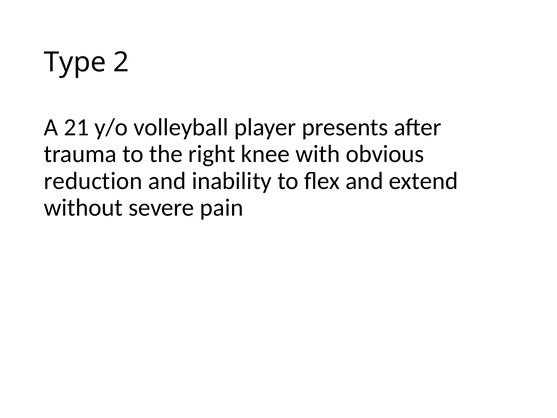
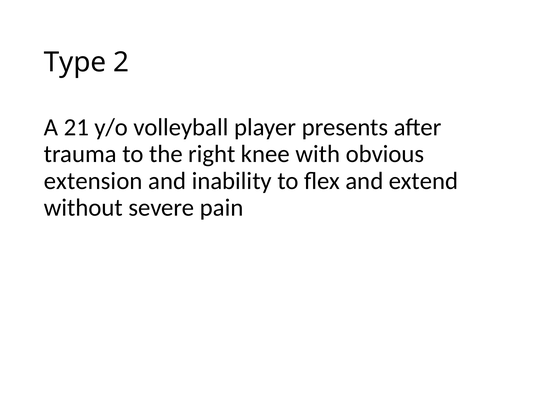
reduction: reduction -> extension (93, 181)
